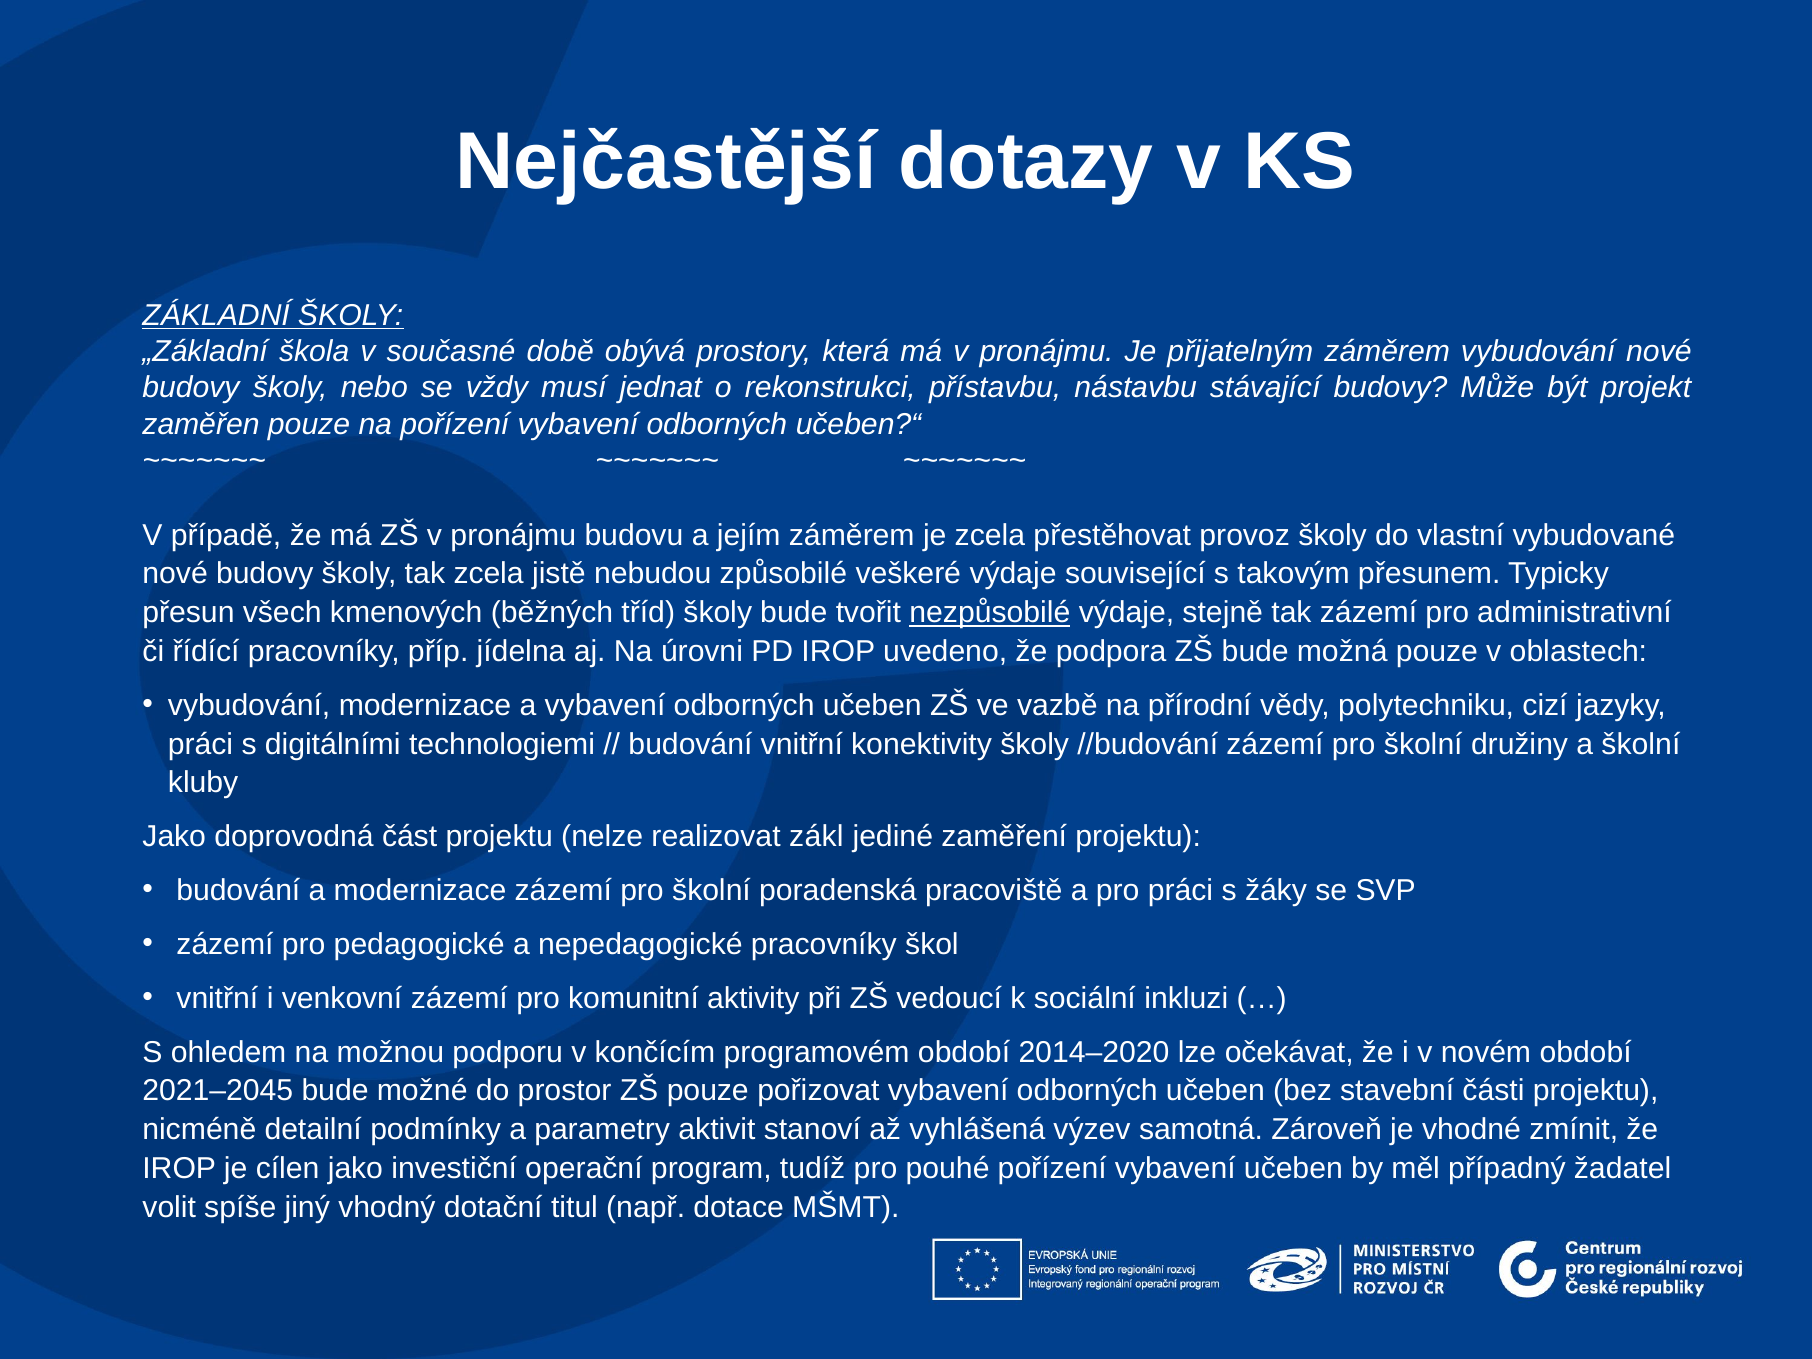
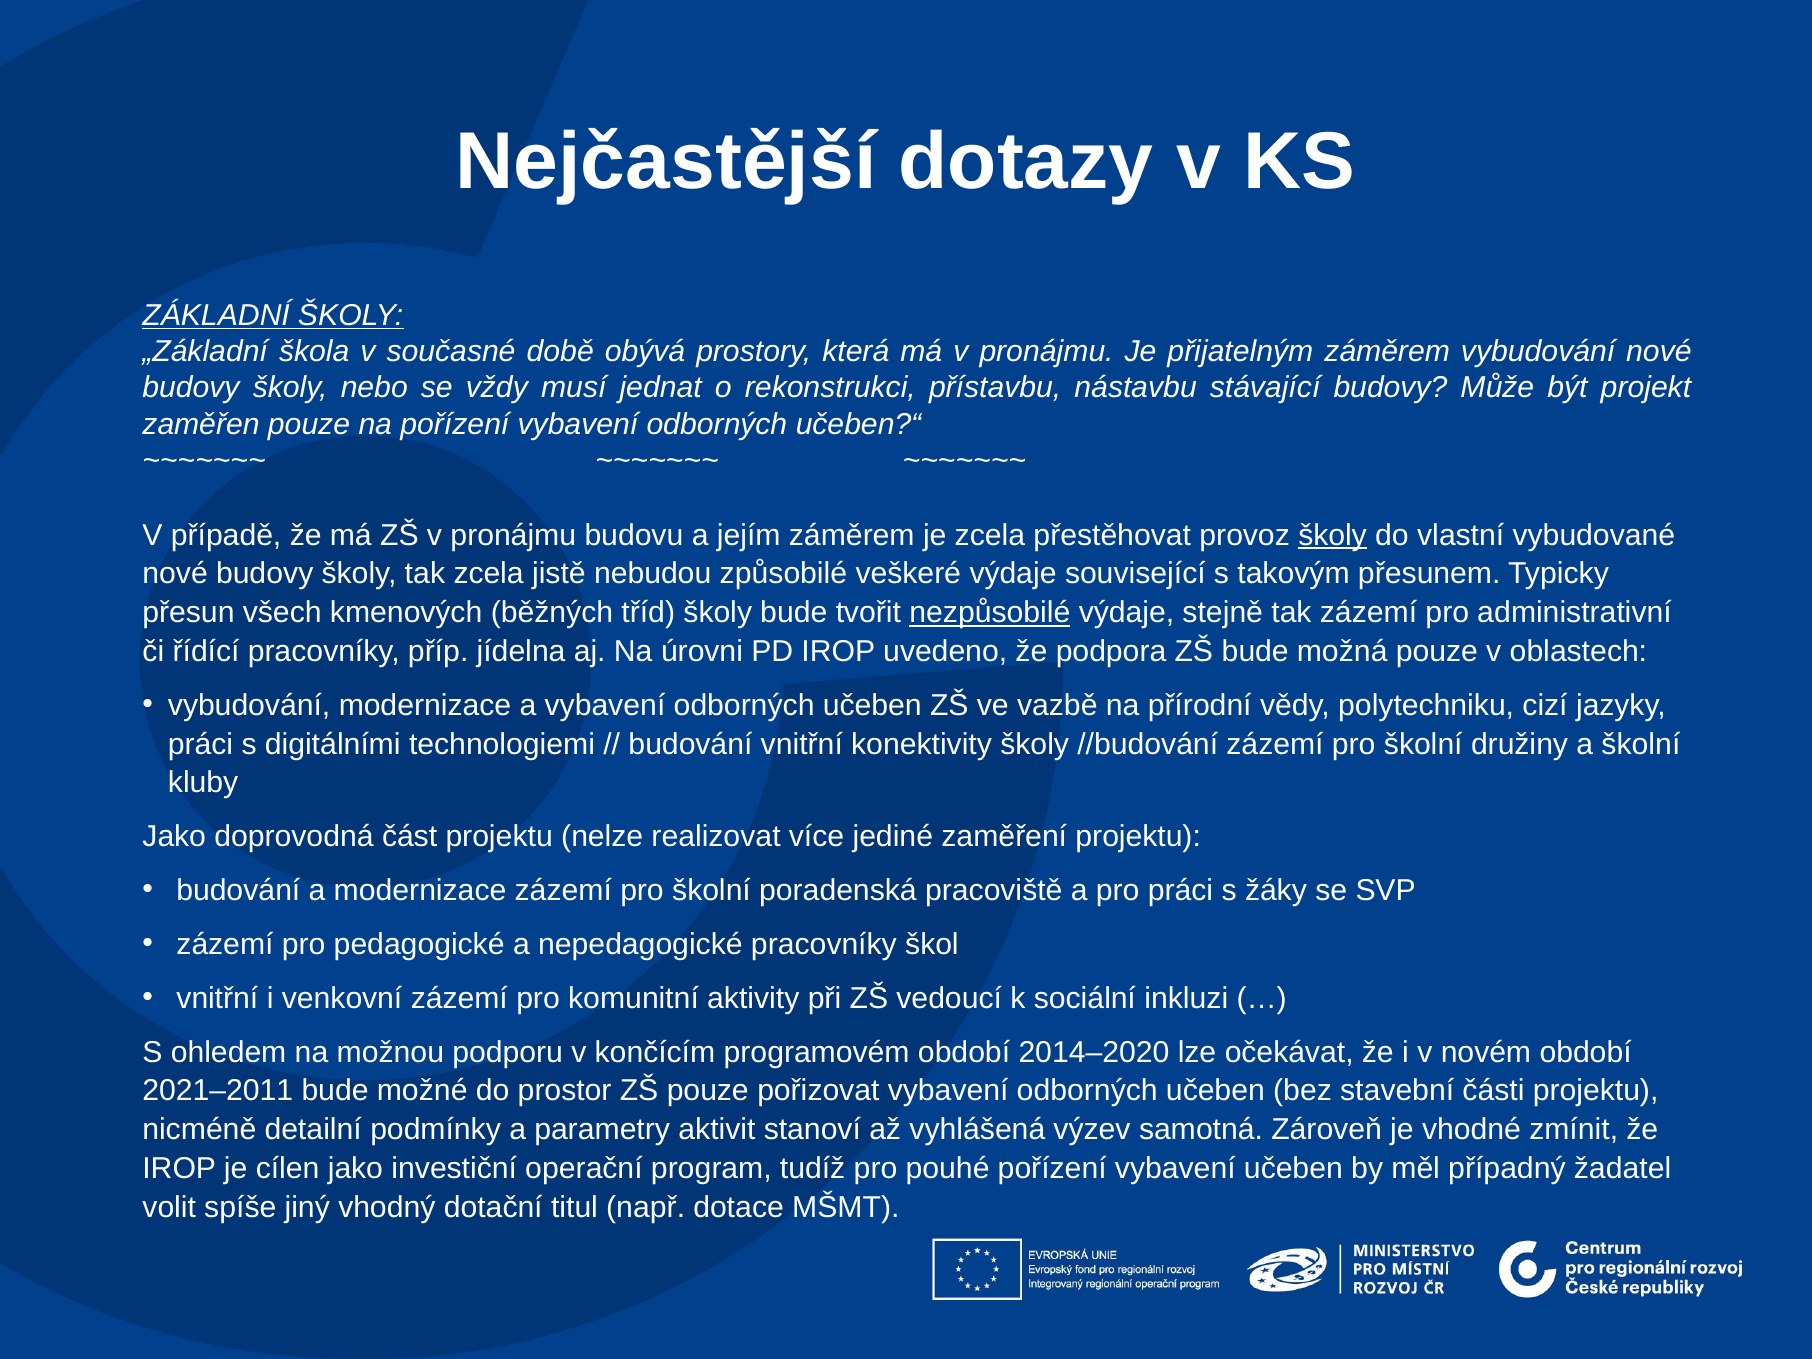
školy underline: none -> present (1333, 535)
zákl: zákl -> více (817, 837)
2021–2045: 2021–2045 -> 2021–2011 (218, 1091)
